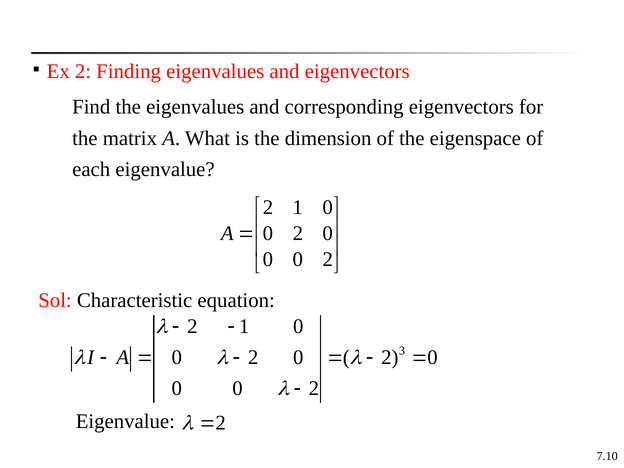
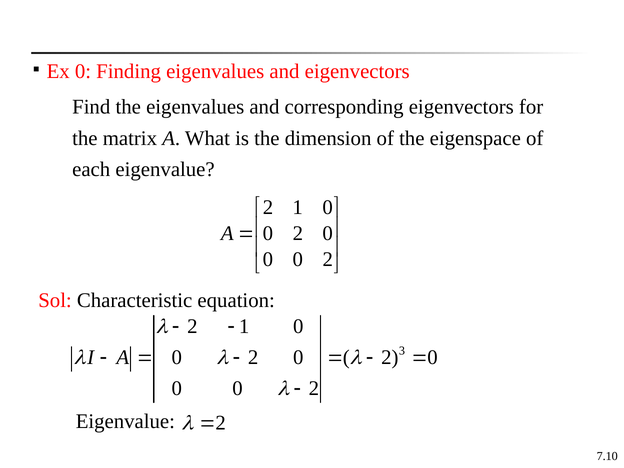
Ex 2: 2 -> 0 (83, 71)
